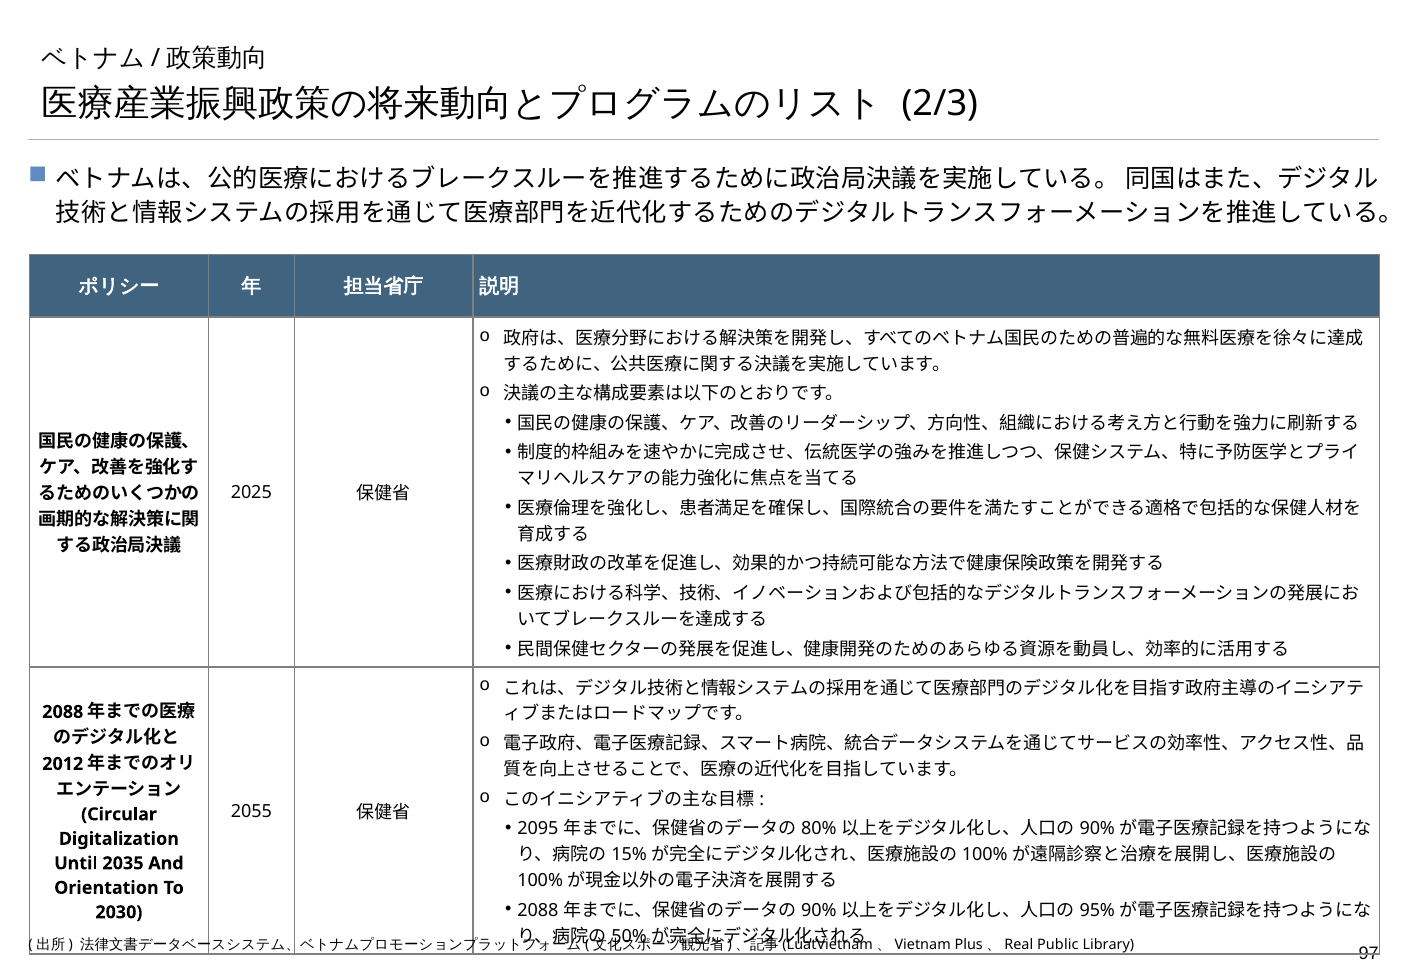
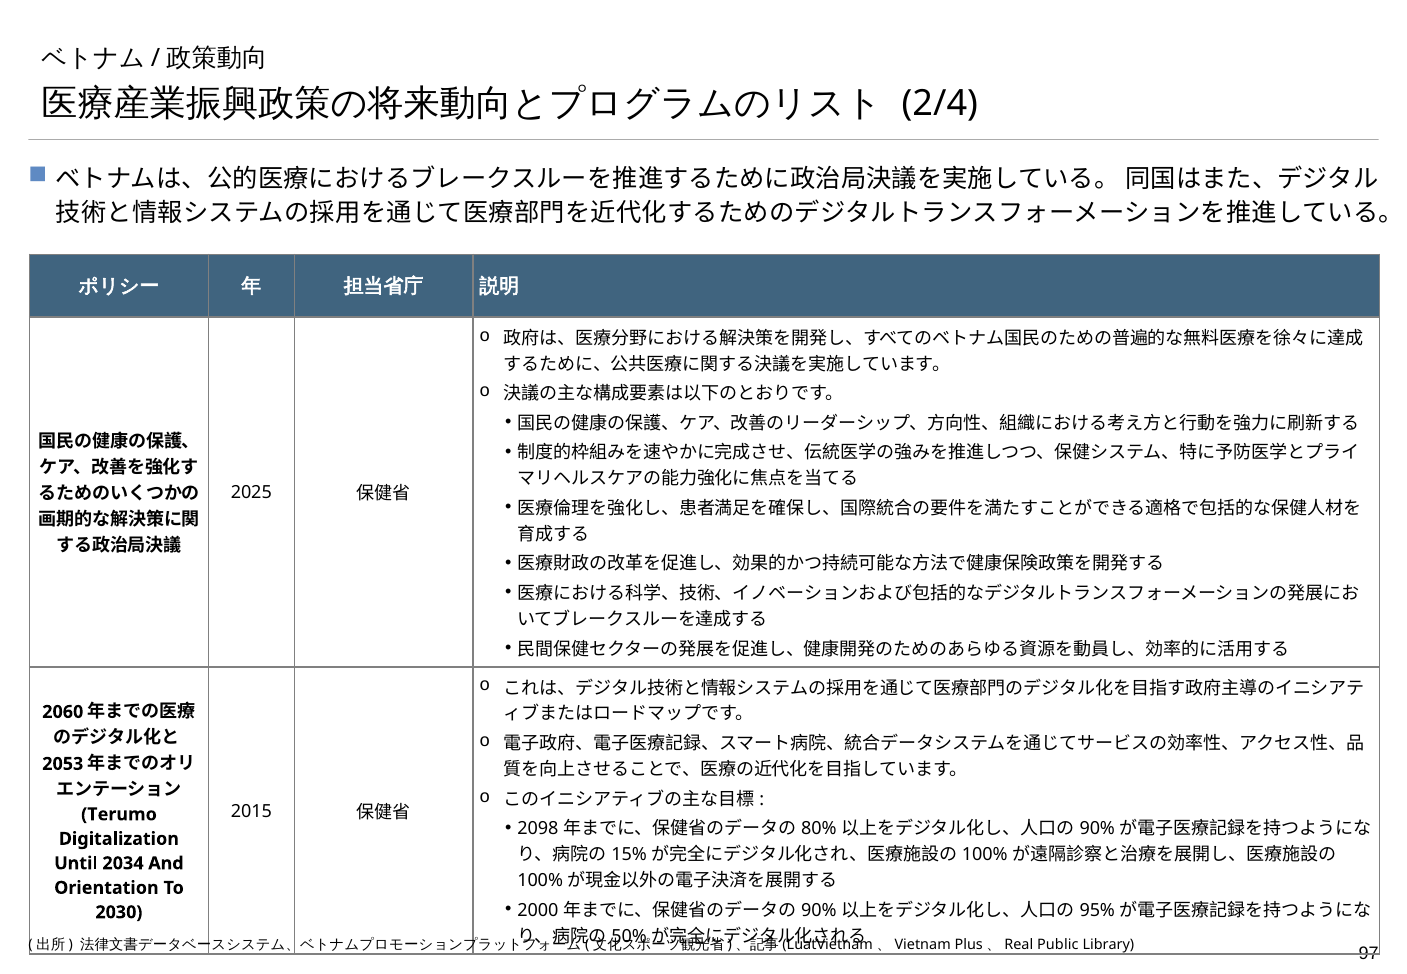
2/3: 2/3 -> 2/4 (940, 103)
2088: 2088 -> 2060 (63, 712)
2012: 2012 -> 2053 (63, 764)
2055: 2055 -> 2015 (251, 811)
Circular: Circular -> Terumo (119, 814)
2095: 2095 -> 2098 (538, 829)
2035: 2035 -> 2034 (123, 863)
2088: 2088 -> 2000 (538, 910)
